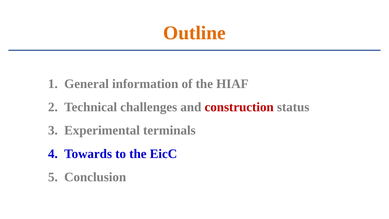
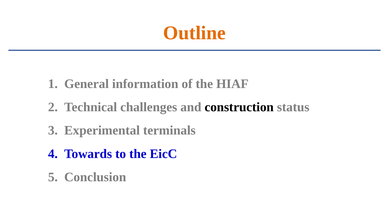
construction colour: red -> black (239, 107)
